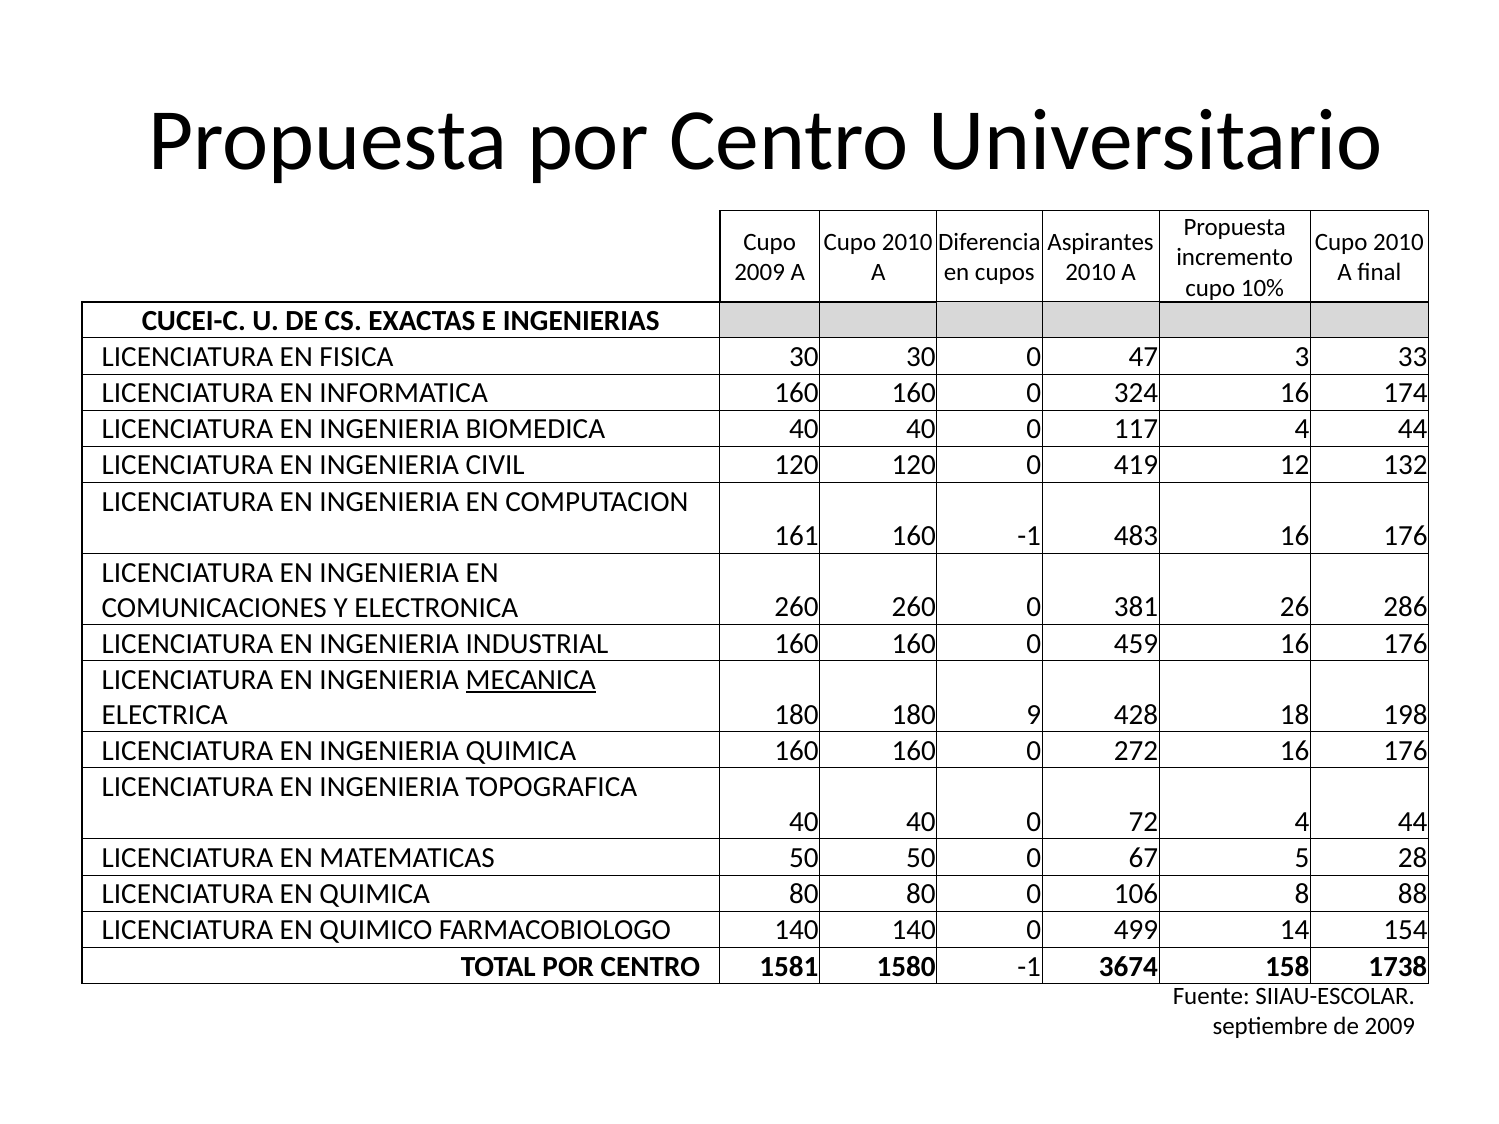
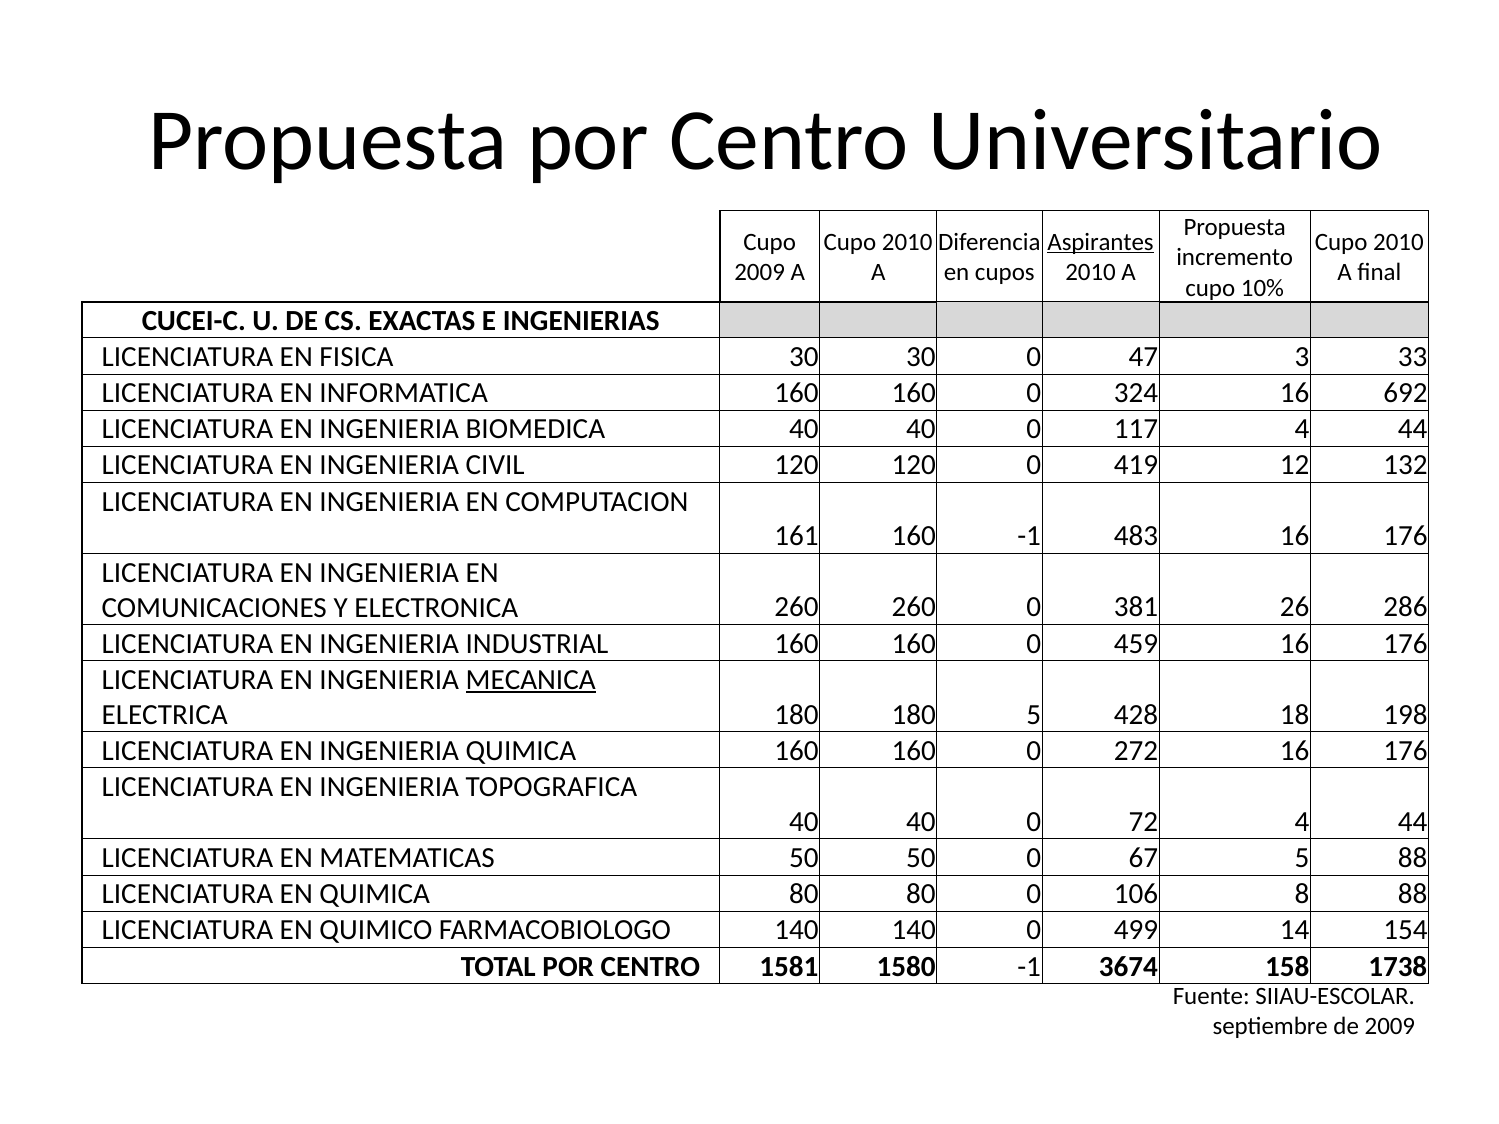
Aspirantes underline: none -> present (1101, 242)
174: 174 -> 692 (1405, 393)
180 9: 9 -> 5 (1034, 715)
5 28: 28 -> 88 (1413, 858)
